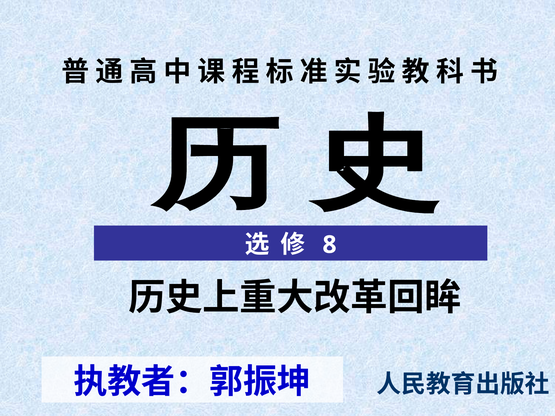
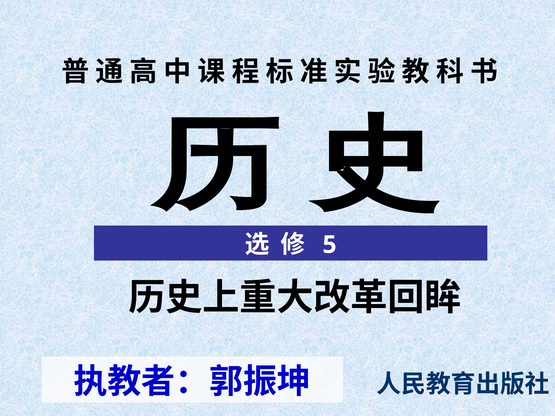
8: 8 -> 5 (330, 245)
